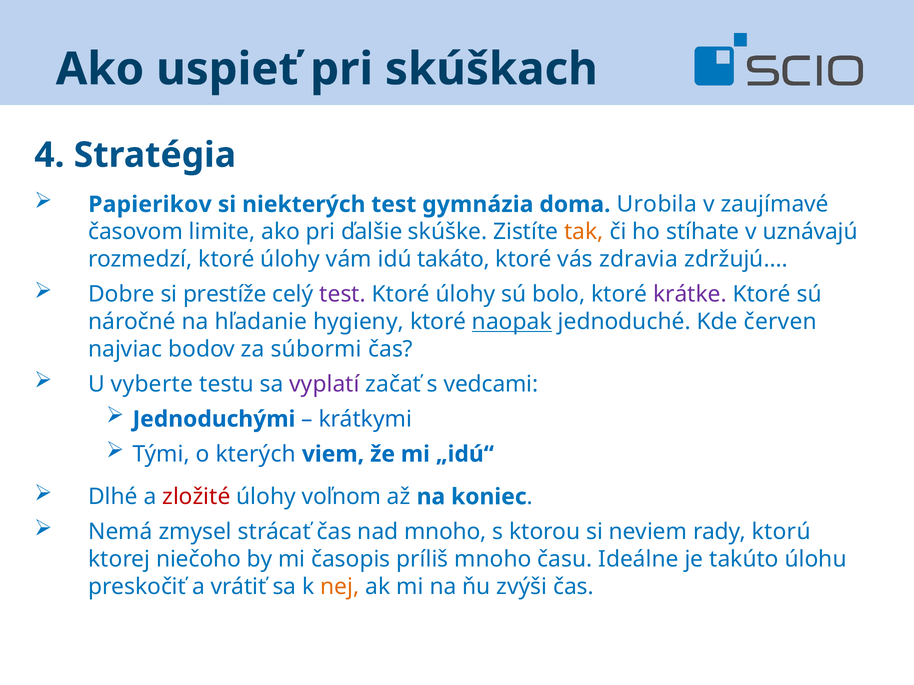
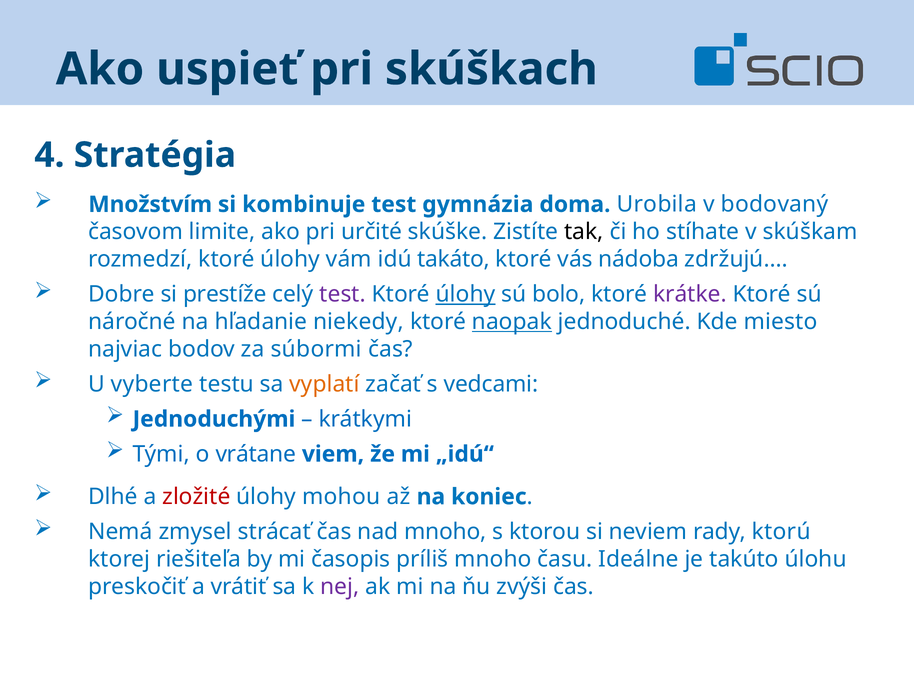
Papierikov: Papierikov -> Množstvím (150, 205)
niekterých: niekterých -> kombinuje (304, 205)
zaujímavé: zaujímavé -> bodovaný (775, 205)
ďalšie: ďalšie -> určité (372, 232)
tak colour: orange -> black (584, 232)
uznávajú: uznávajú -> skúškam (810, 232)
zdravia: zdravia -> nádoba (639, 259)
úlohy underline: none -> present (466, 294)
hygieny: hygieny -> niekedy (358, 322)
červen: červen -> miesto (781, 322)
vyplatí colour: purple -> orange (324, 384)
kterých: kterých -> vrátane (256, 454)
voľnom: voľnom -> mohou (341, 497)
niečoho: niečoho -> riešiteľa (199, 560)
nej colour: orange -> purple (340, 587)
